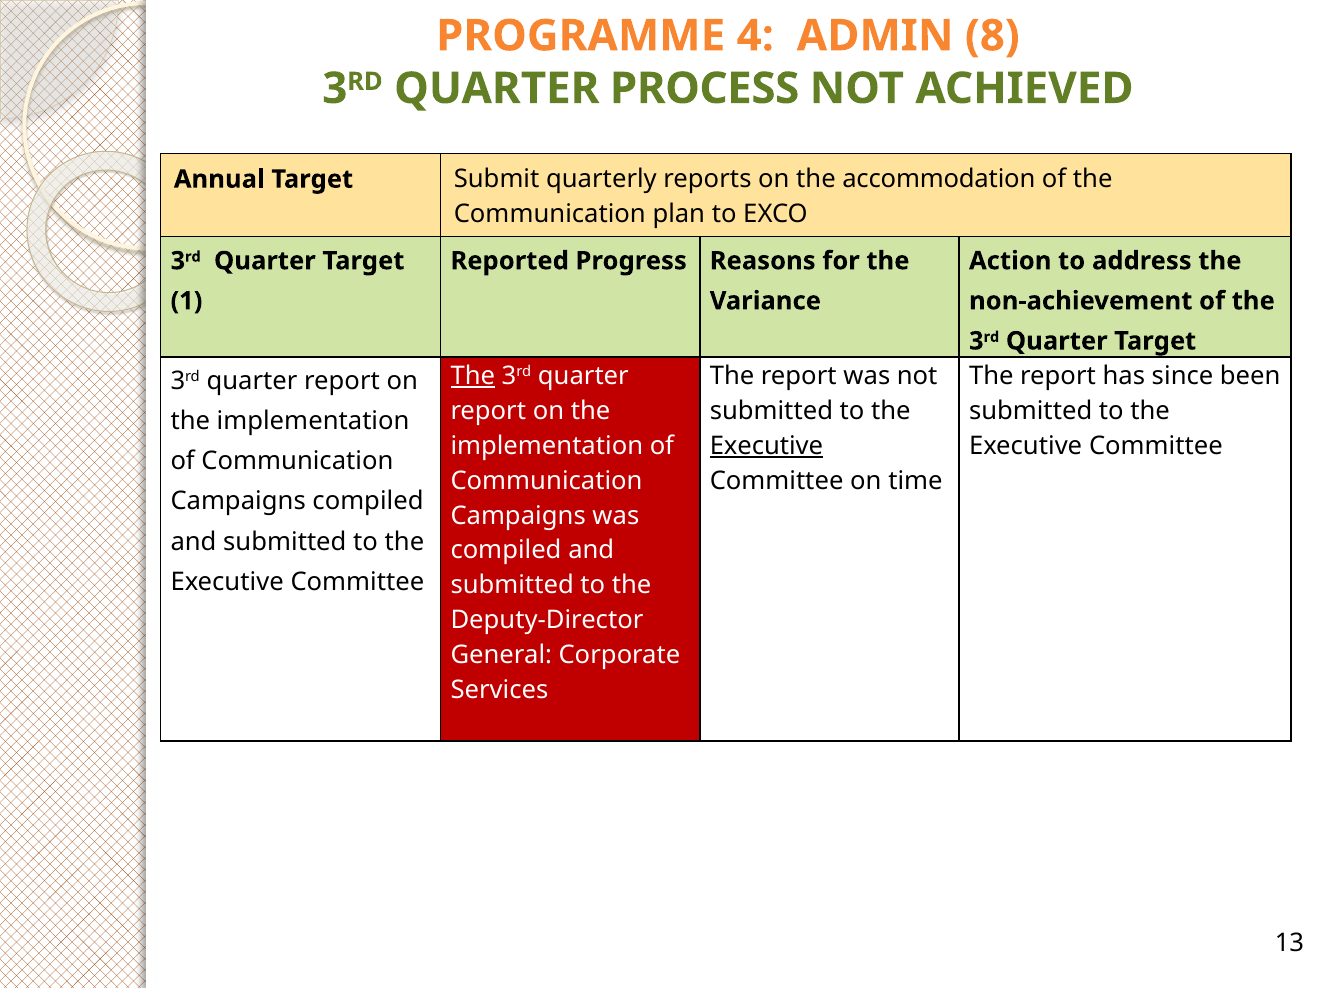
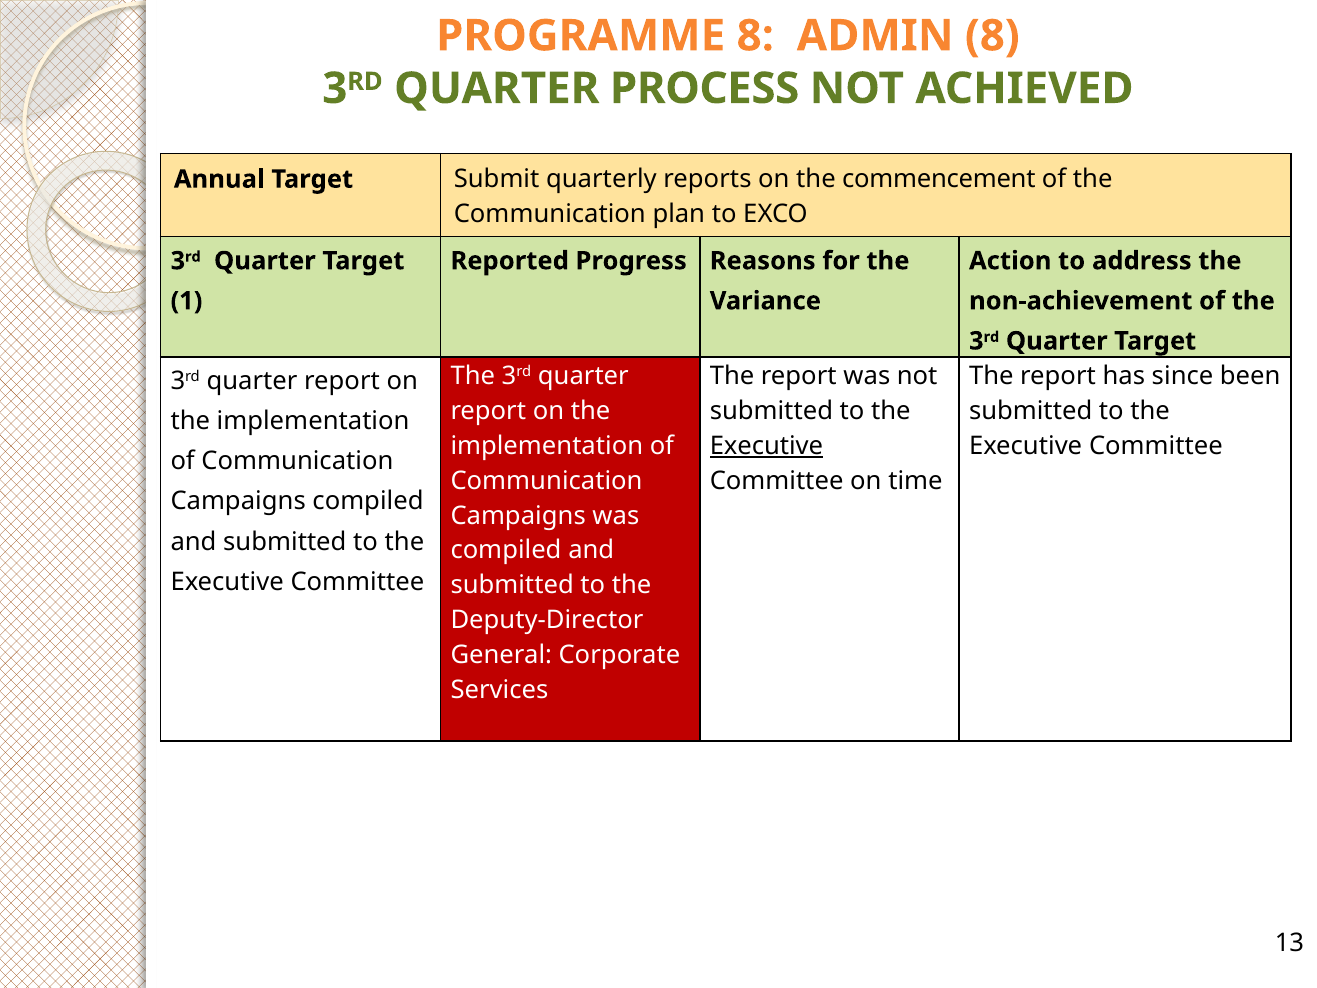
PROGRAMME 4: 4 -> 8 (755, 36)
accommodation: accommodation -> commencement (939, 179)
The underline: present -> none (473, 376)
